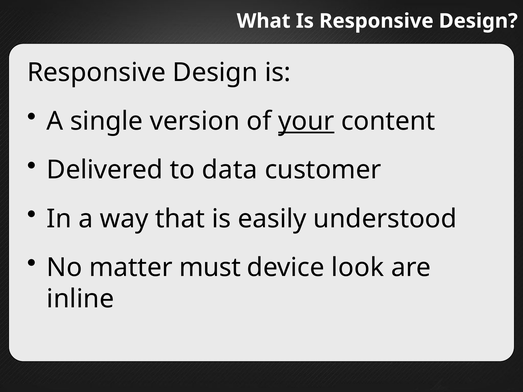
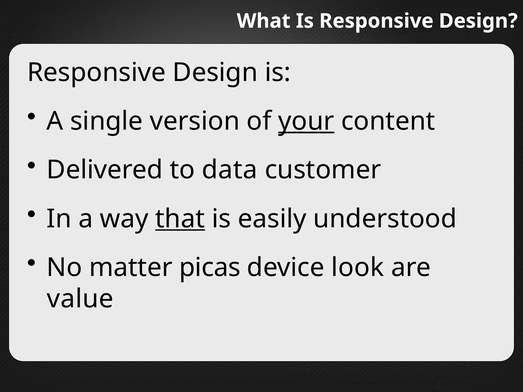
that underline: none -> present (180, 219)
must: must -> picas (210, 268)
inline: inline -> value (80, 299)
